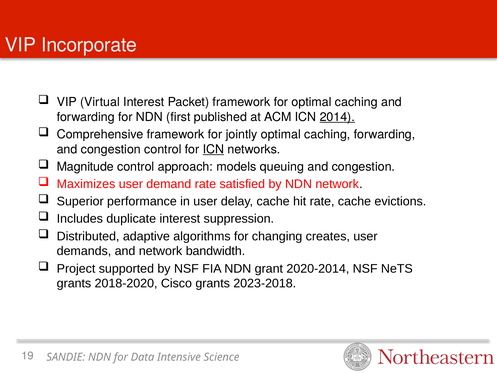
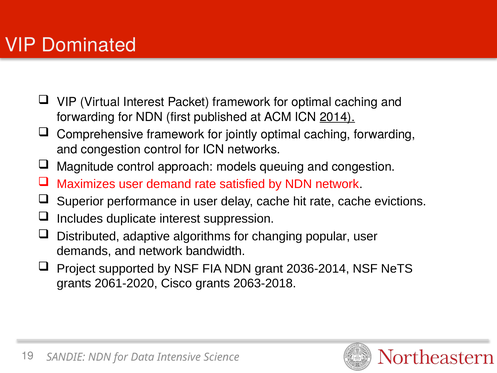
Incorporate: Incorporate -> Dominated (89, 45)
ICN underline: present -> none (213, 149)
creates: creates -> popular (328, 236)
2020-2014: 2020-2014 -> 2036-2014 (318, 268)
2018-2020: 2018-2020 -> 2061-2020 (126, 283)
2023-2018: 2023-2018 -> 2063-2018 (265, 283)
